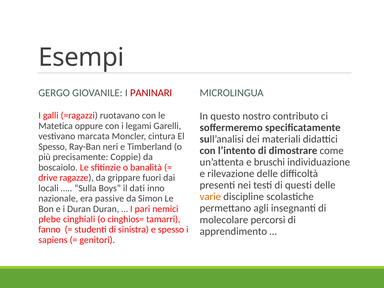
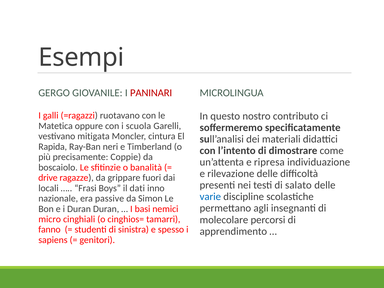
legami: legami -> scuola (138, 126)
marcata: marcata -> mitigata (94, 136)
Spesso: Spesso -> Rapida (53, 147)
bruschi: bruschi -> ripresa (269, 162)
questi: questi -> salato (298, 185)
Sulla: Sulla -> Frasi (85, 188)
varie colour: orange -> blue (210, 197)
pari: pari -> basi (142, 209)
plebe: plebe -> micro (50, 219)
